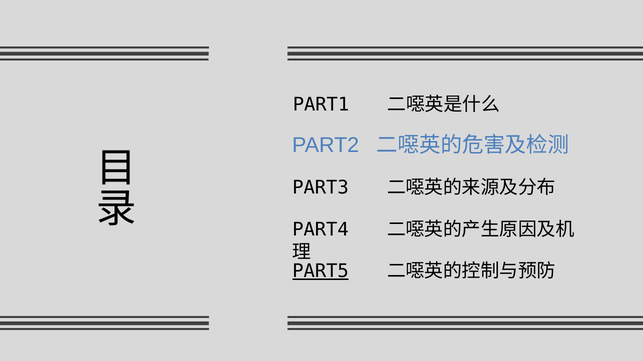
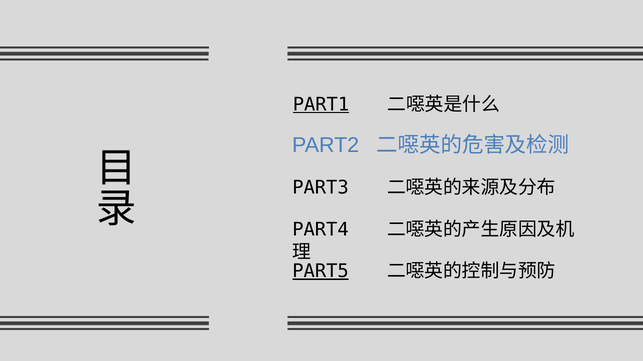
PART1 underline: none -> present (321, 105)
